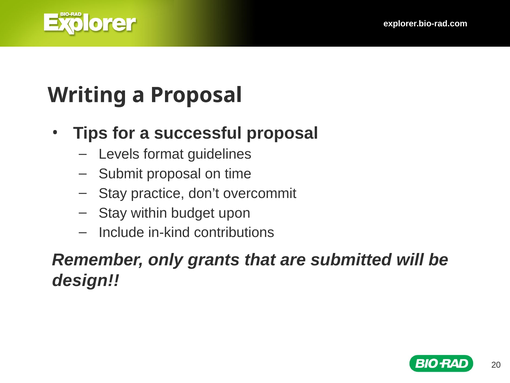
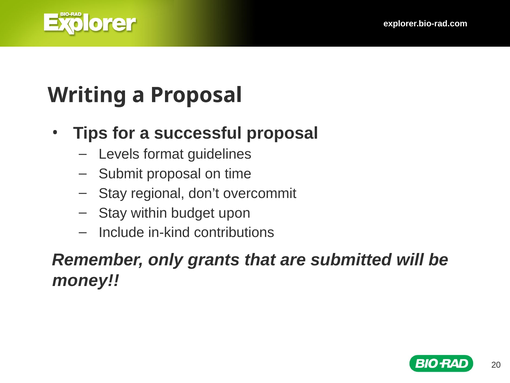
practice: practice -> regional (158, 193)
design: design -> money (86, 280)
